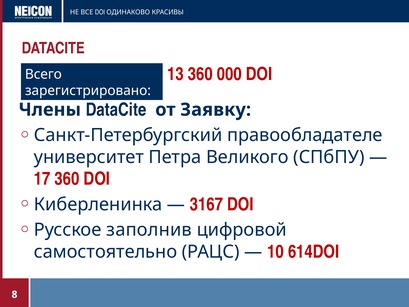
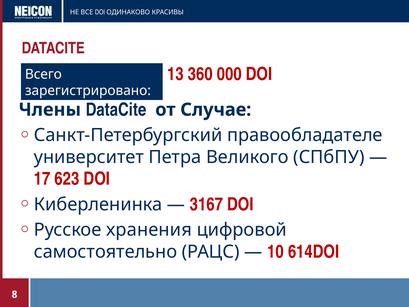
Заявку: Заявку -> Случае (216, 110)
17 360: 360 -> 623 (67, 179)
заполнив: заполнив -> хранения (149, 230)
